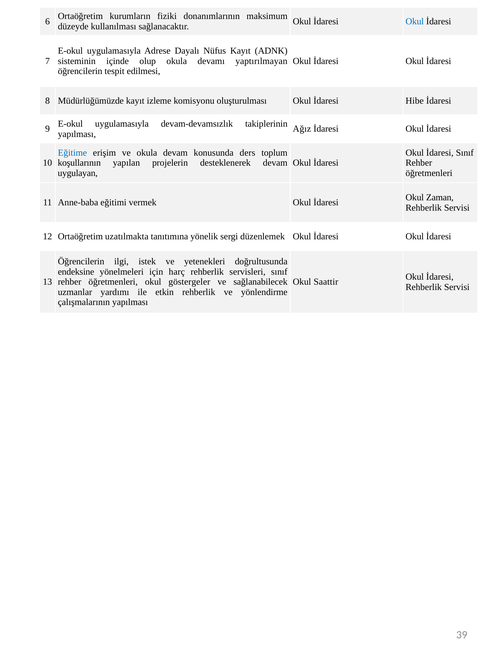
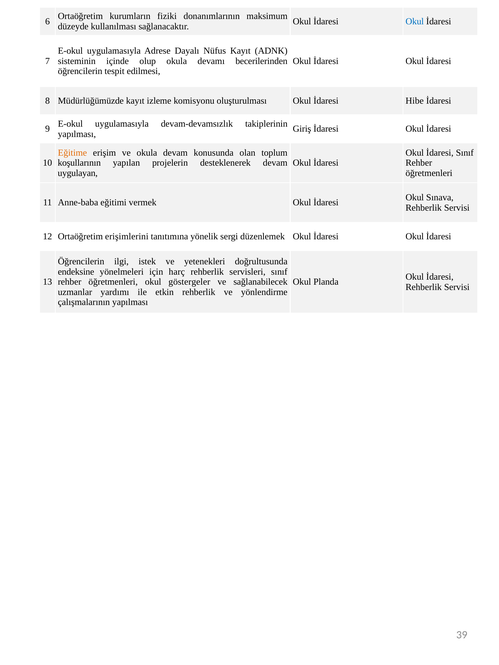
yaptırılmayan: yaptırılmayan -> becerilerinden (261, 61)
Ağız: Ağız -> Giriş (302, 129)
Eğitime colour: blue -> orange (72, 153)
ders: ders -> olan (248, 153)
Zaman: Zaman -> Sınava (440, 198)
uzatılmakta: uzatılmakta -> erişimlerini (127, 237)
Saattir: Saattir -> Planda (326, 282)
